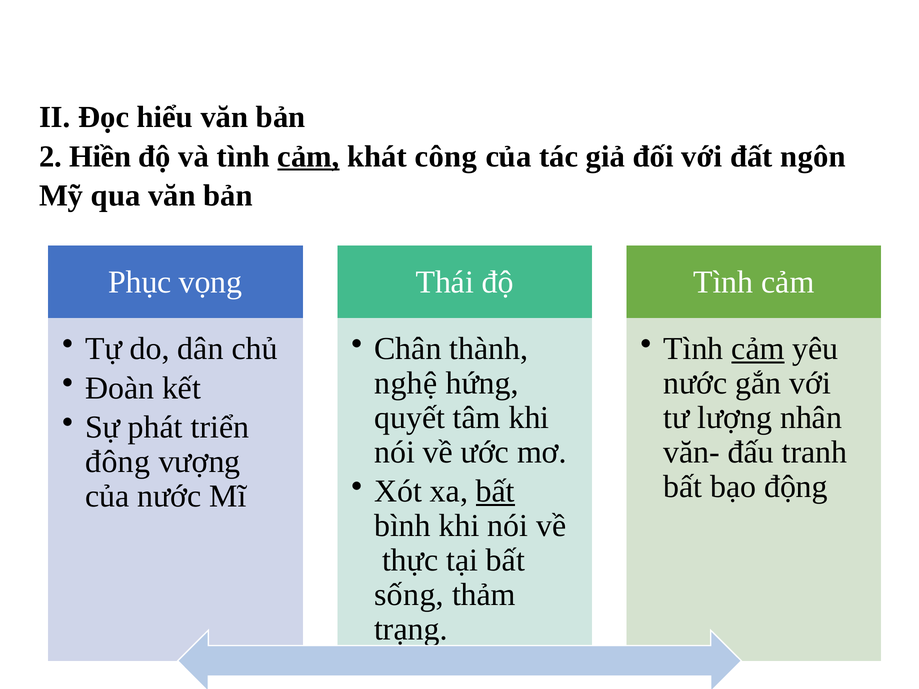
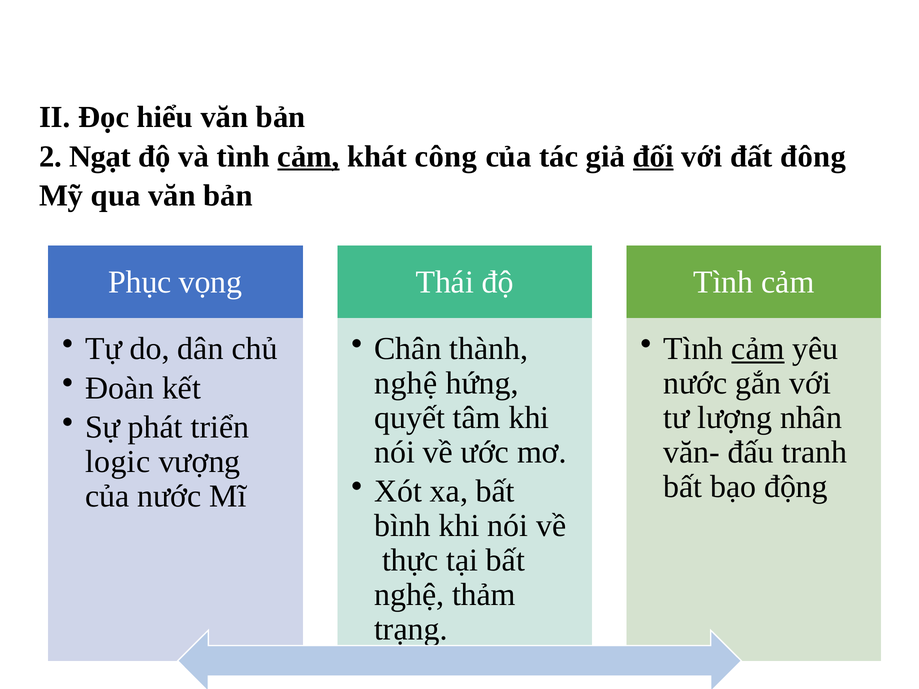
Hiền: Hiền -> Ngạt (100, 157)
đối underline: none -> present (653, 157)
ngôn: ngôn -> đông (813, 157)
đông: đông -> logic (118, 462)
bất underline: present -> none (495, 492)
sống: sống -> nghệ (409, 595)
